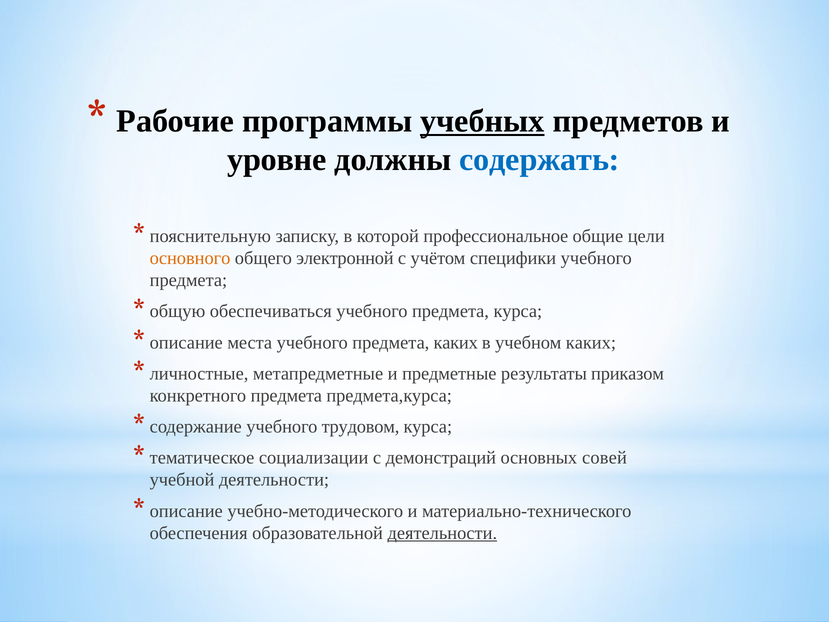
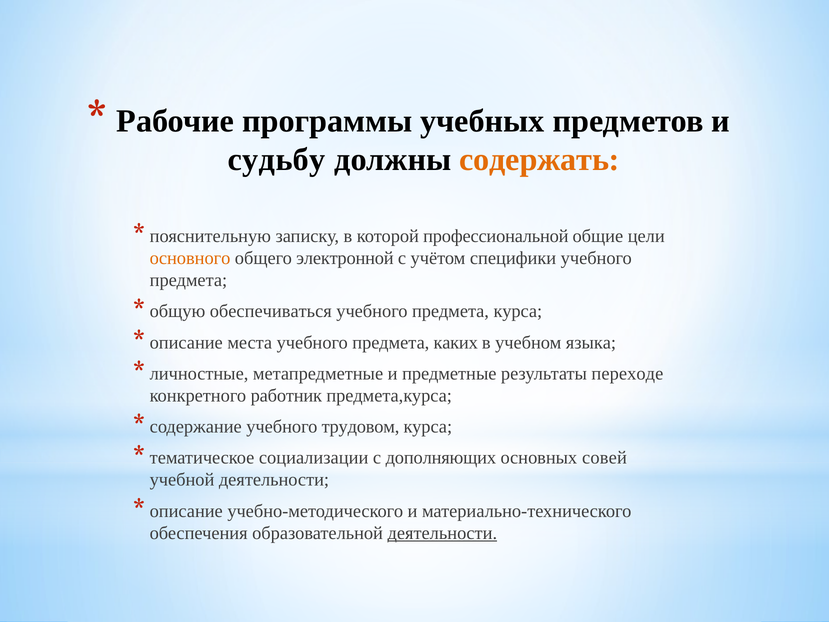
учебных underline: present -> none (482, 121)
уровне: уровне -> судьбу (277, 160)
содержать colour: blue -> orange (540, 160)
профессиональное: профессиональное -> профессиональной (496, 236)
учебном каких: каких -> языка (591, 342)
приказом: приказом -> переходе (627, 373)
конкретного предмета: предмета -> работник (286, 395)
демонстраций: демонстраций -> дополняющих (441, 458)
